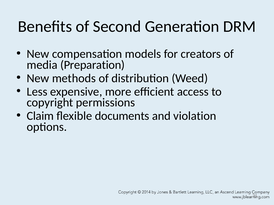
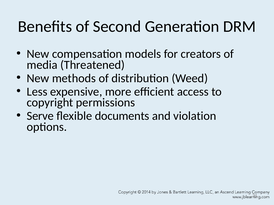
Preparation: Preparation -> Threatened (92, 65)
Claim: Claim -> Serve (40, 116)
